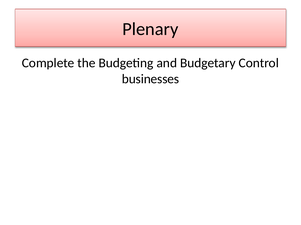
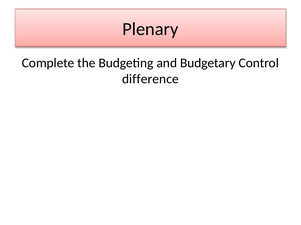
businesses: businesses -> difference (150, 79)
